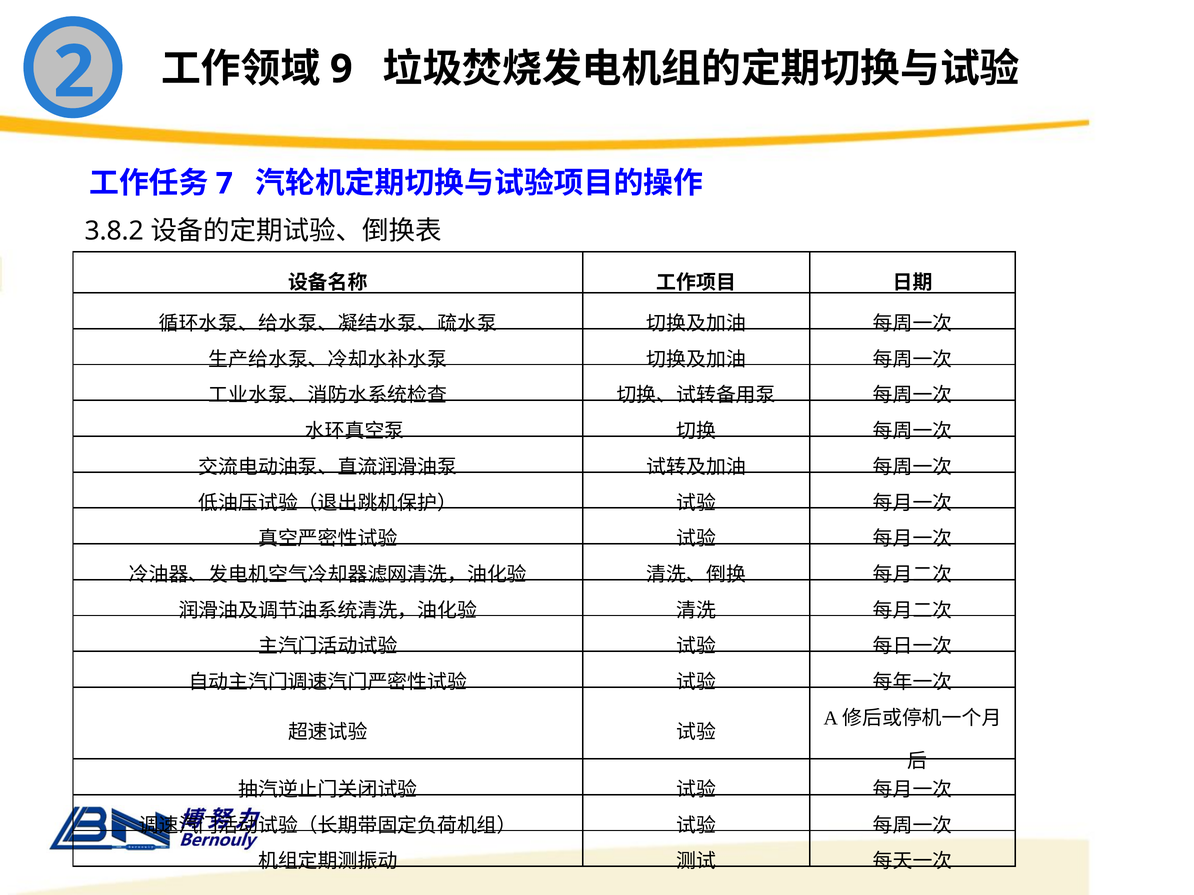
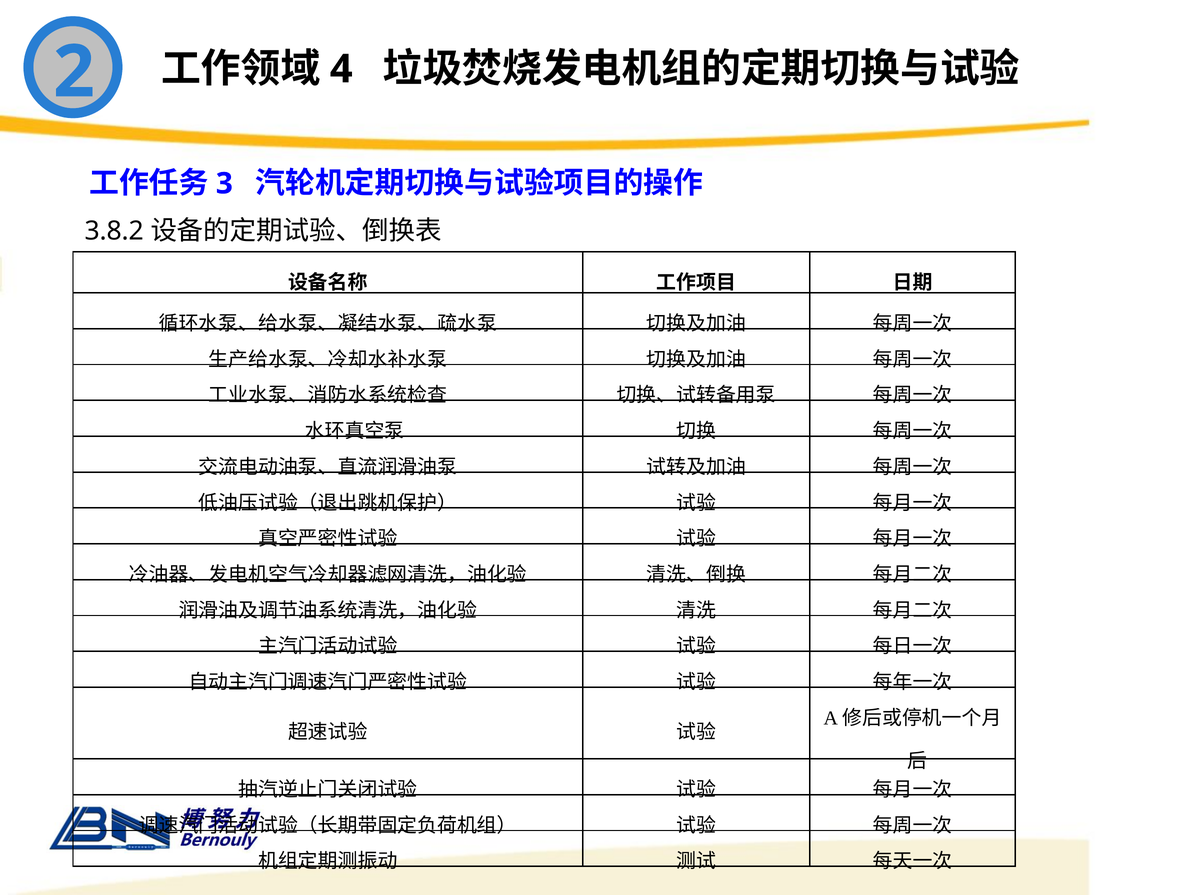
9: 9 -> 4 (341, 69)
7: 7 -> 3 (224, 184)
